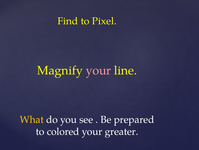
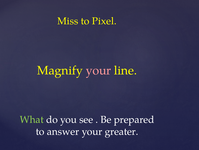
Find: Find -> Miss (68, 21)
What colour: yellow -> light green (32, 119)
colored: colored -> answer (63, 131)
